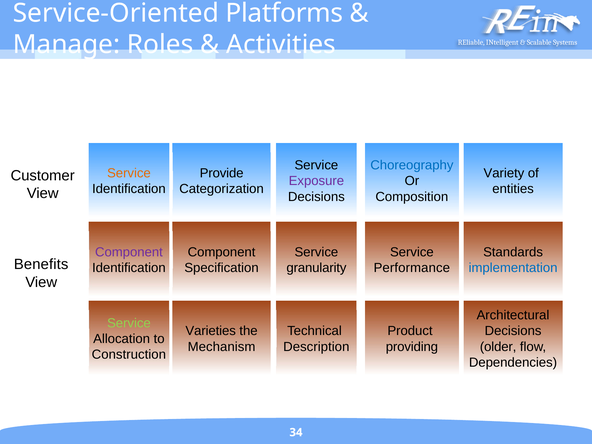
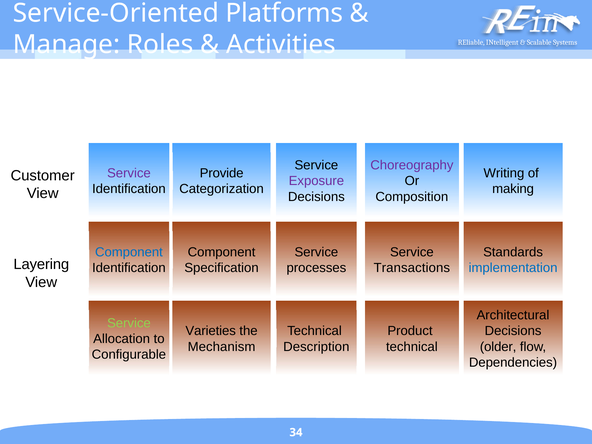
Choreography colour: blue -> purple (412, 165)
Service colour: orange -> purple (129, 173)
Variety: Variety -> Writing (504, 173)
entities: entities -> making (513, 189)
Component colour: purple -> blue (129, 252)
Benefits: Benefits -> Layering (41, 264)
granularity: granularity -> processes (316, 268)
Performance: Performance -> Transactions (412, 268)
providing: providing -> technical (412, 347)
Construction: Construction -> Configurable (129, 355)
